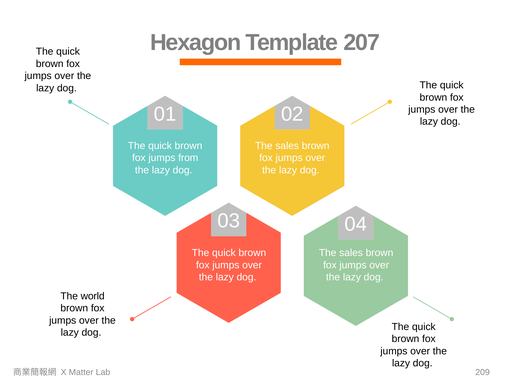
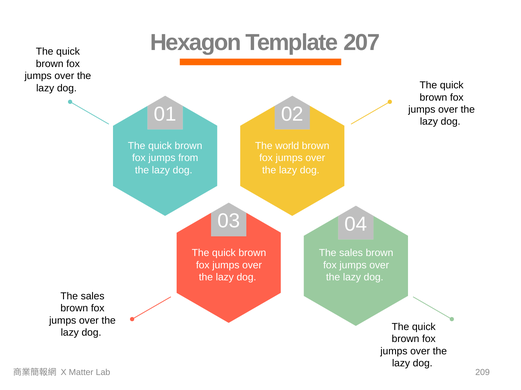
sales: sales -> world (287, 146)
world: world -> sales (93, 297)
